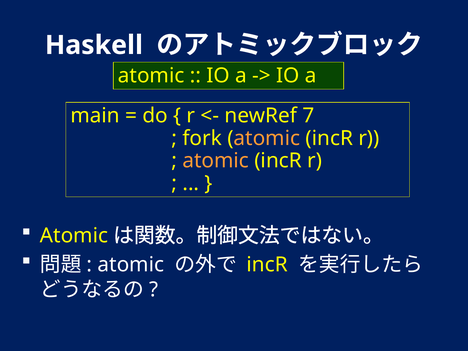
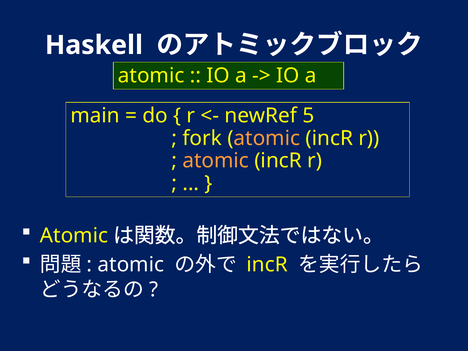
7: 7 -> 5 (308, 116)
